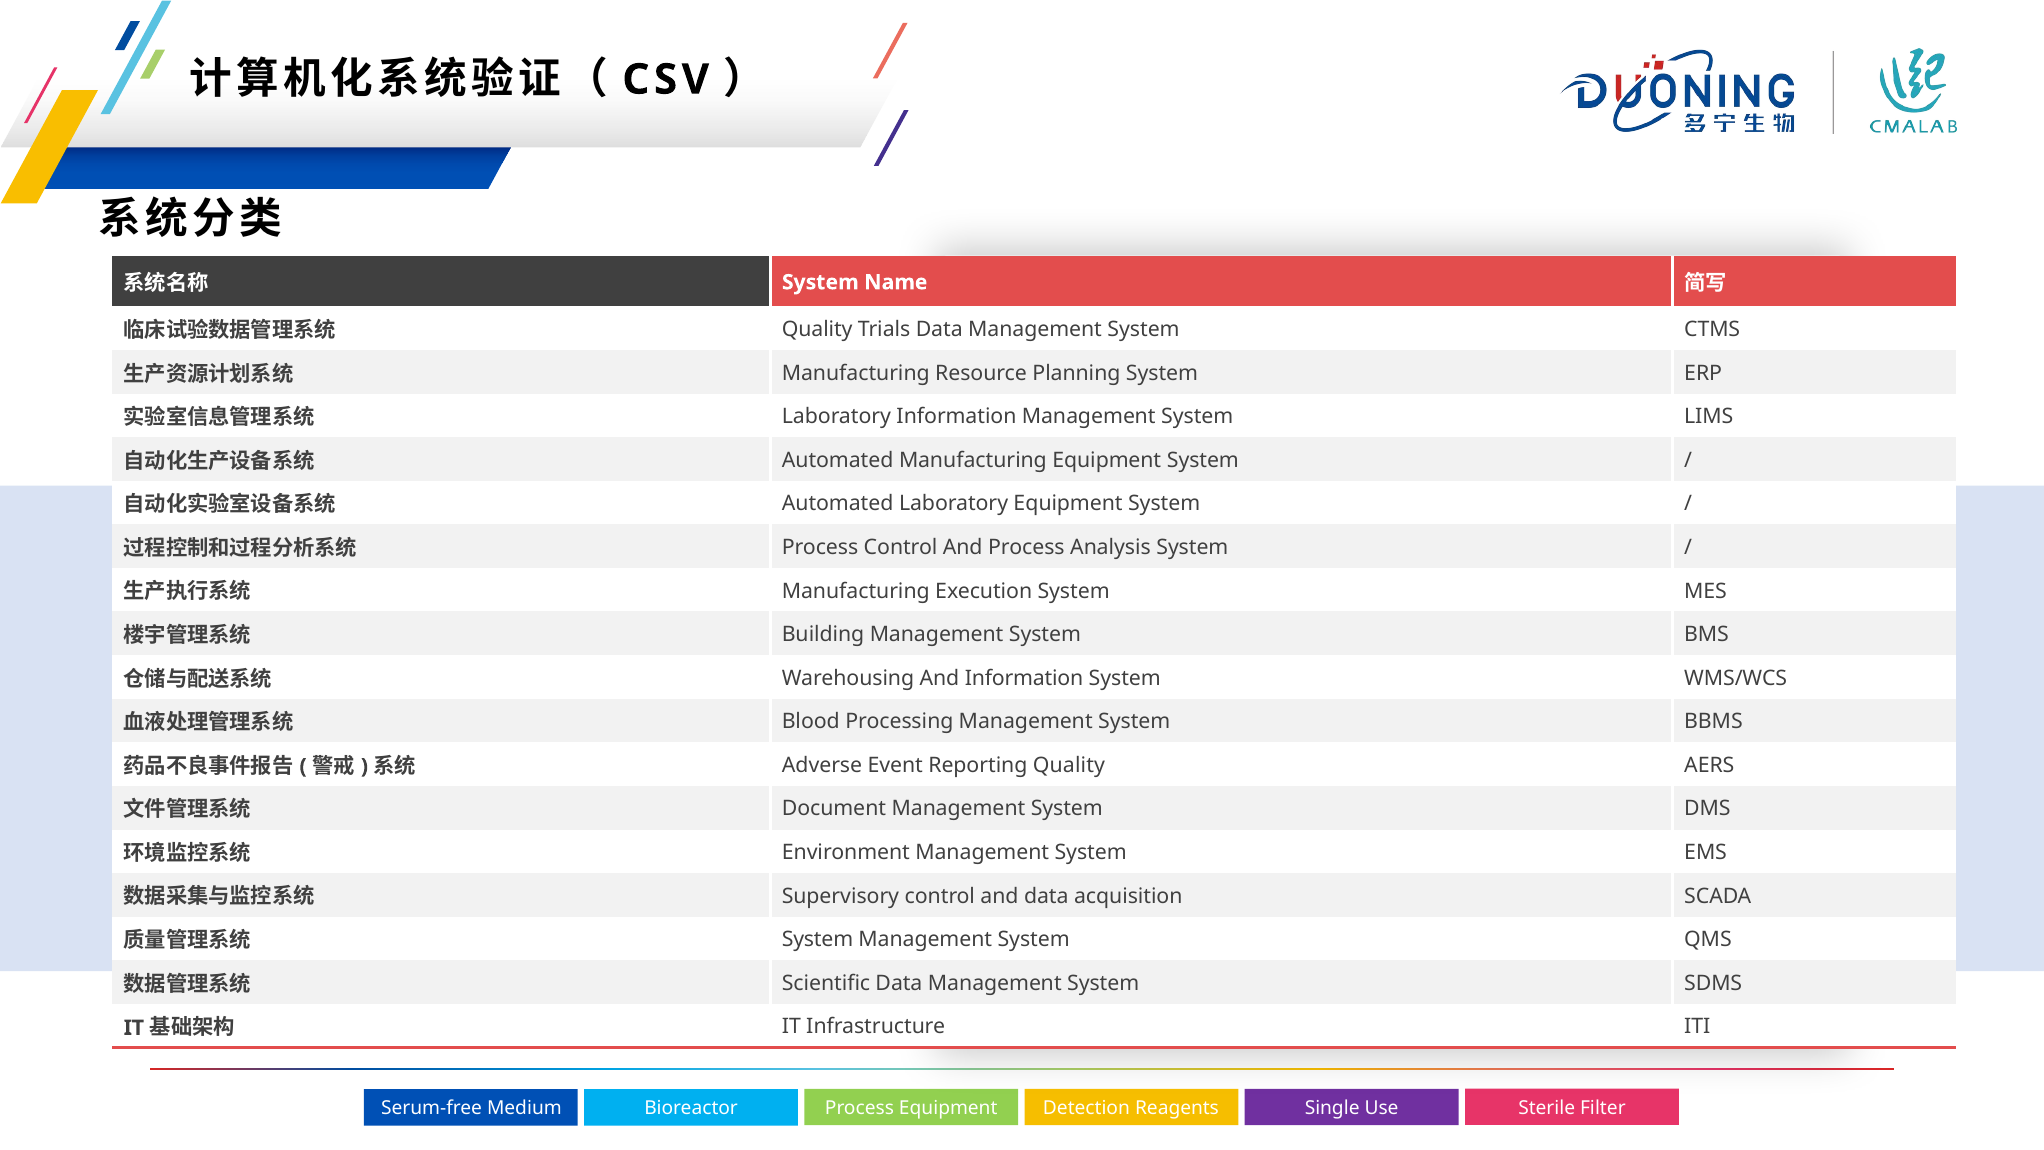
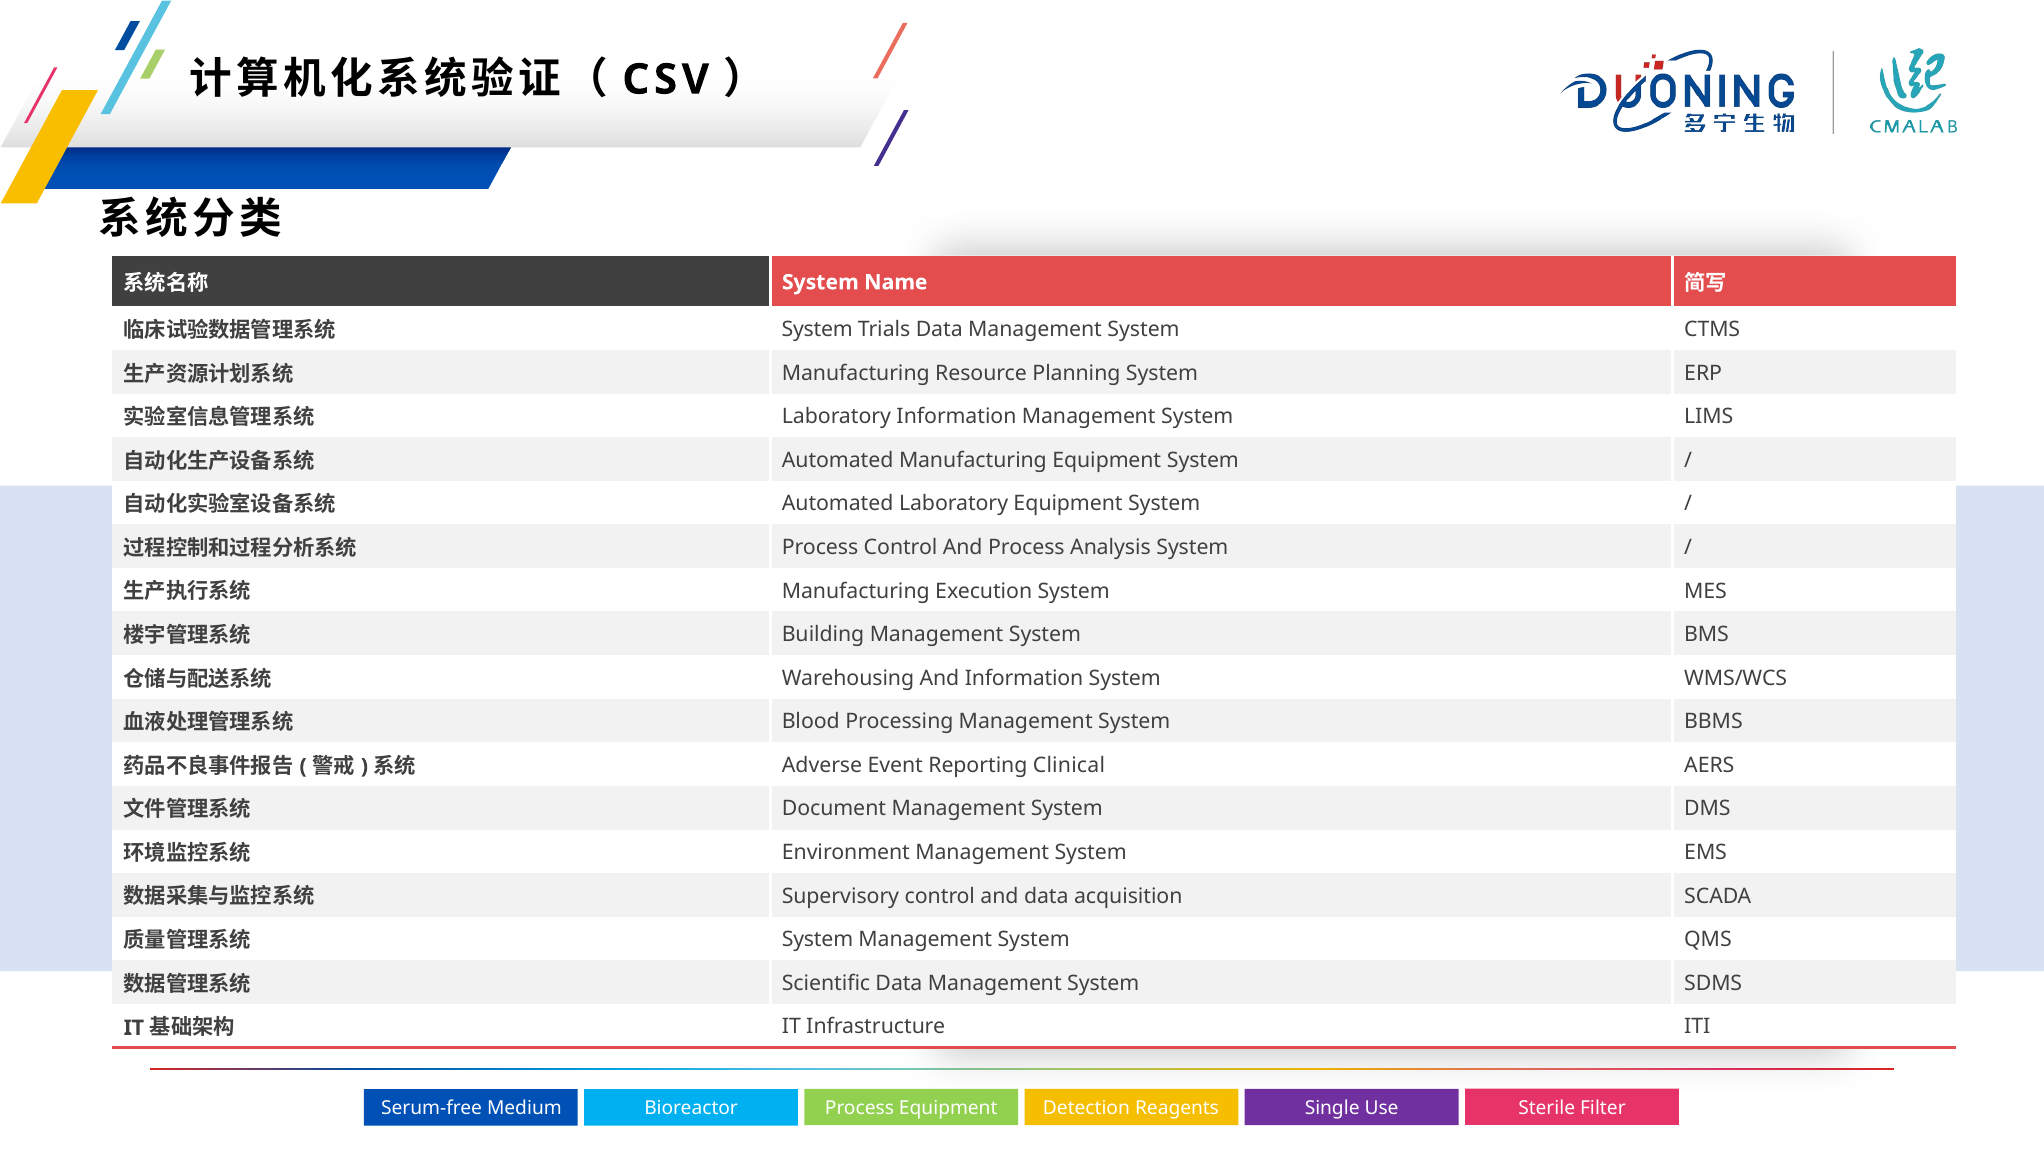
Quality: Quality -> System (817, 329)
Reporting Quality: Quality -> Clinical (1069, 765)
